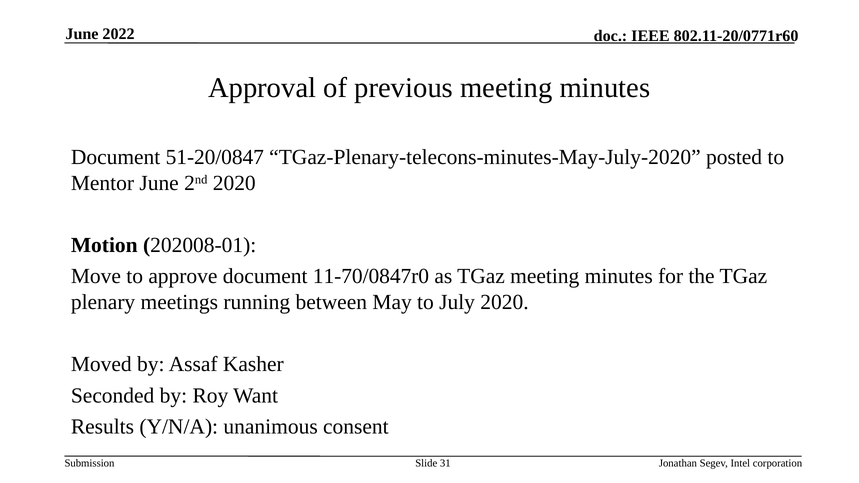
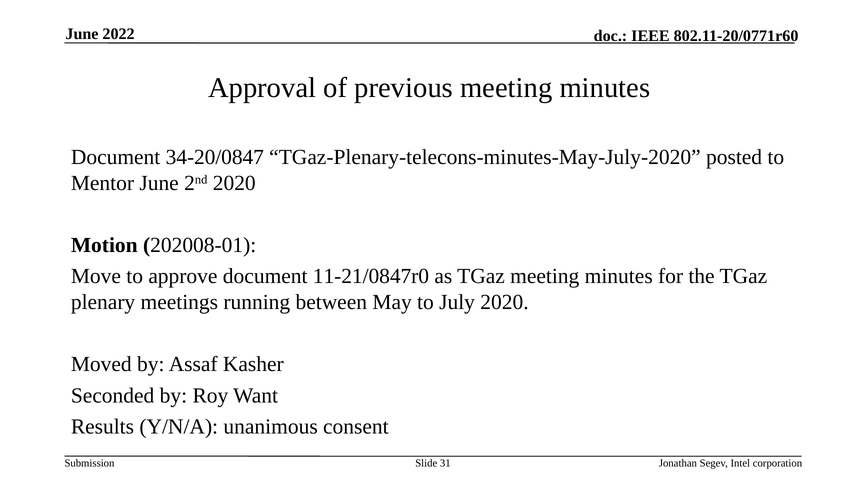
51-20/0847: 51-20/0847 -> 34-20/0847 (215, 157)
11-70/0847r0: 11-70/0847r0 -> 11-21/0847r0 (371, 276)
